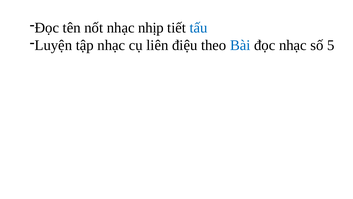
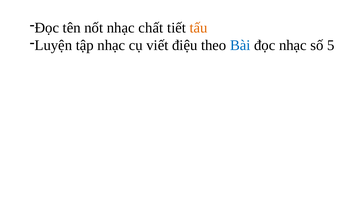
nhịp: nhịp -> chất (151, 28)
tấu colour: blue -> orange (199, 28)
liên: liên -> viết (157, 45)
